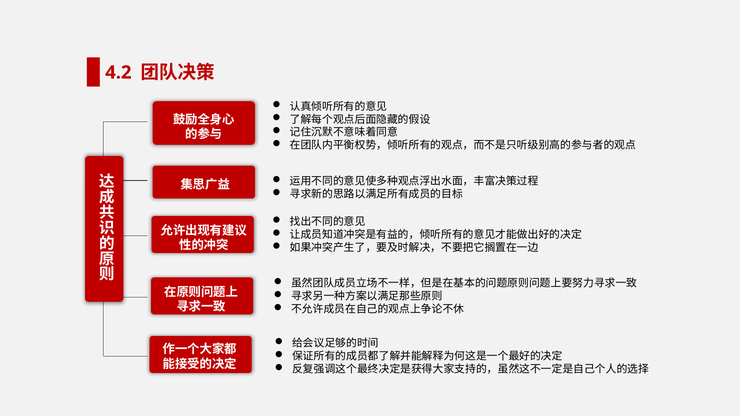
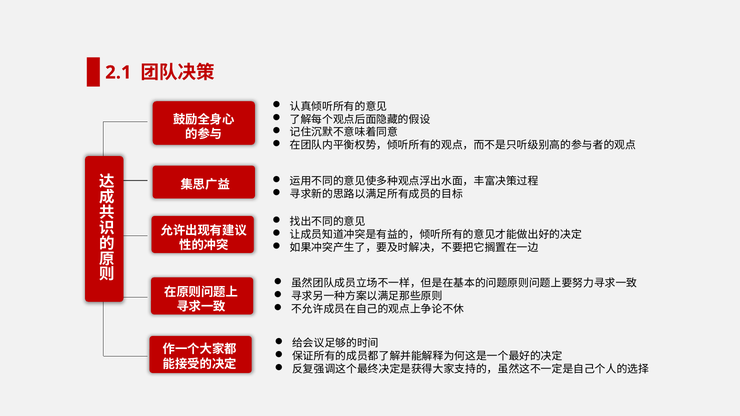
4.2: 4.2 -> 2.1 (118, 72)
